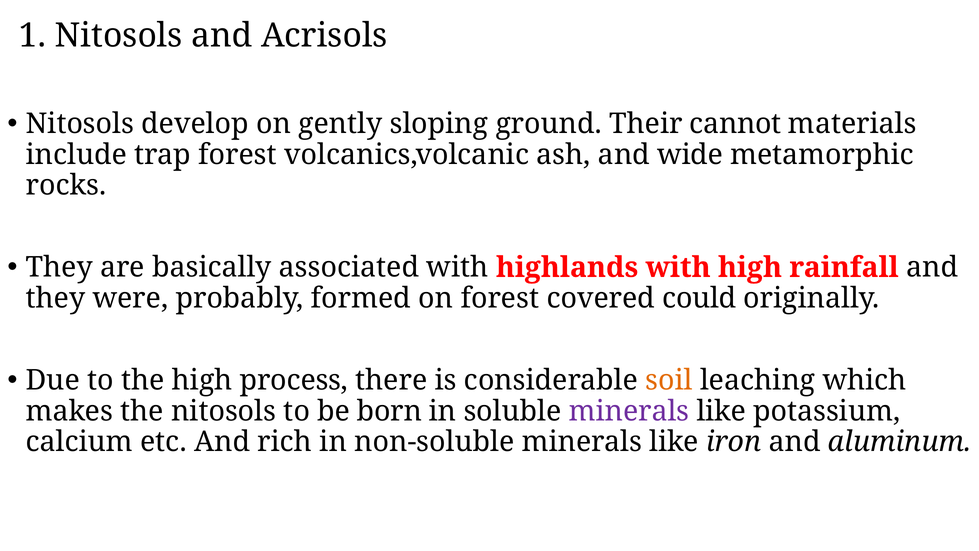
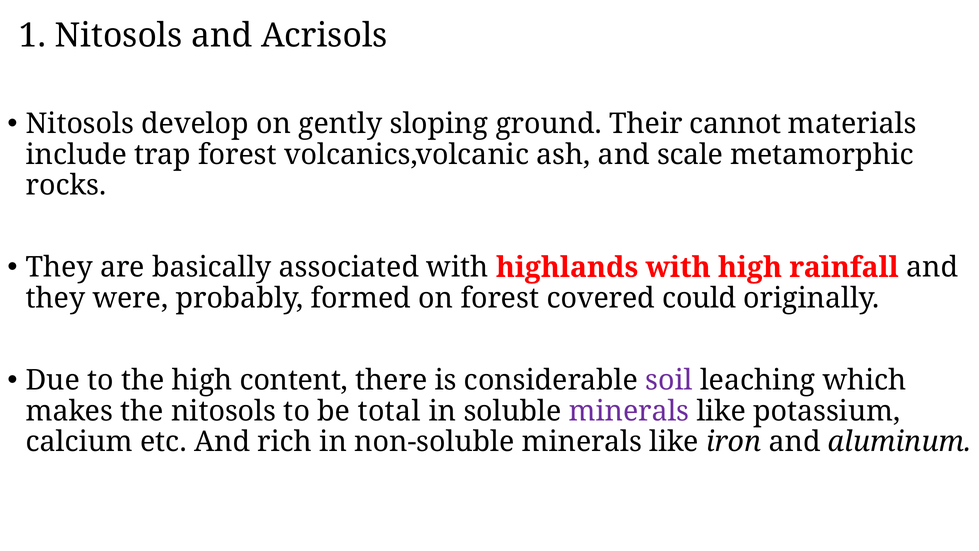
wide: wide -> scale (690, 155)
process: process -> content (294, 380)
soil colour: orange -> purple (669, 380)
born: born -> total (389, 411)
